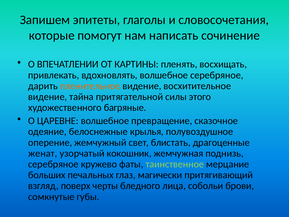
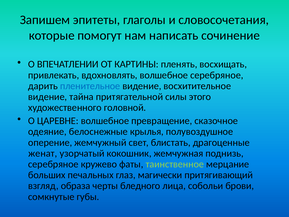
пленительное colour: orange -> blue (90, 86)
багряные: багряные -> головной (125, 108)
поверх: поверх -> образа (76, 186)
